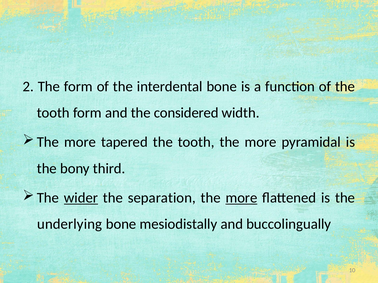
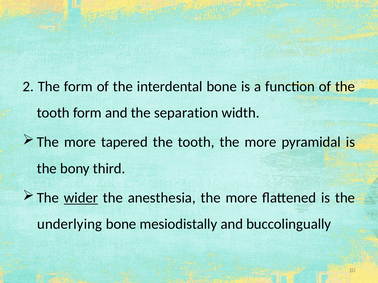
considered: considered -> separation (186, 113)
separation: separation -> anesthesia (162, 198)
more underline: present -> none (241, 198)
